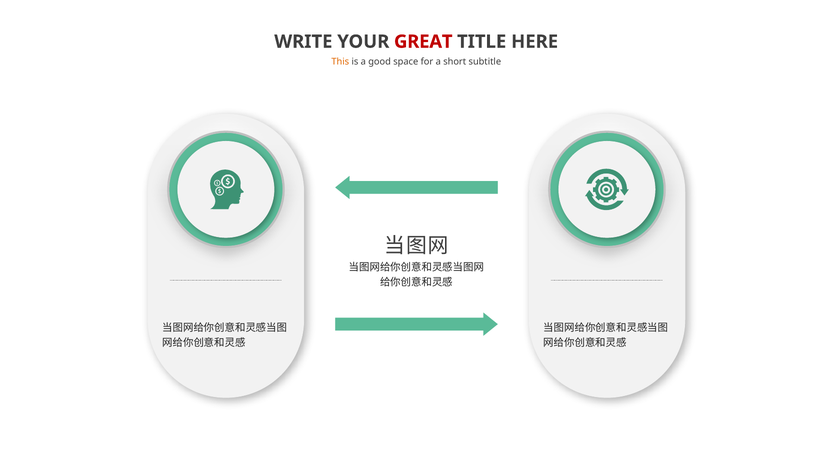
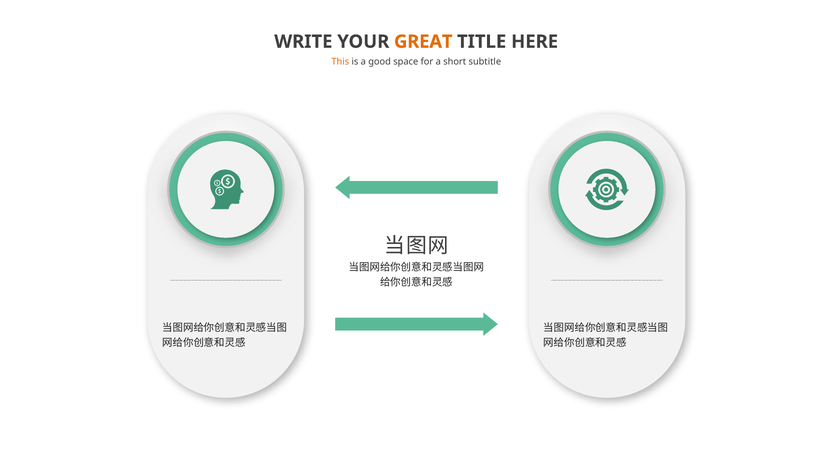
GREAT colour: red -> orange (423, 42)
